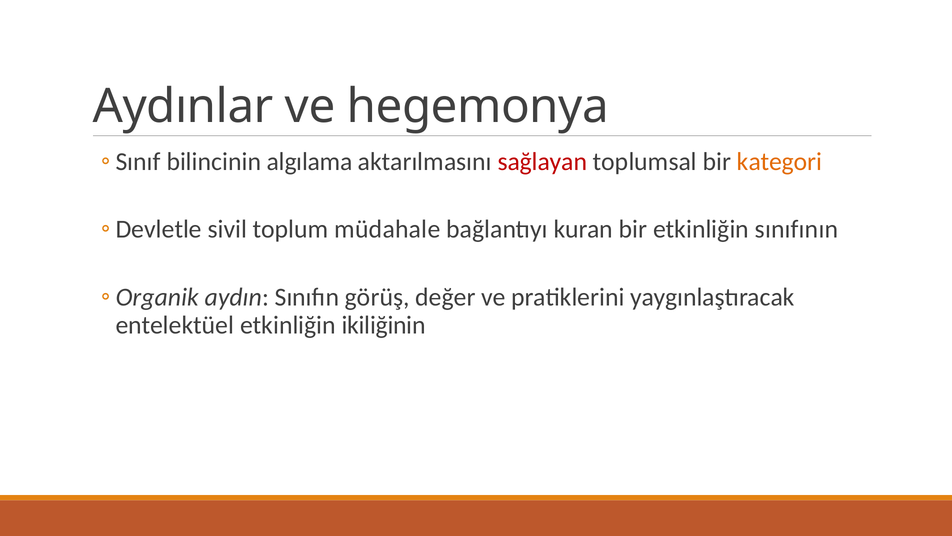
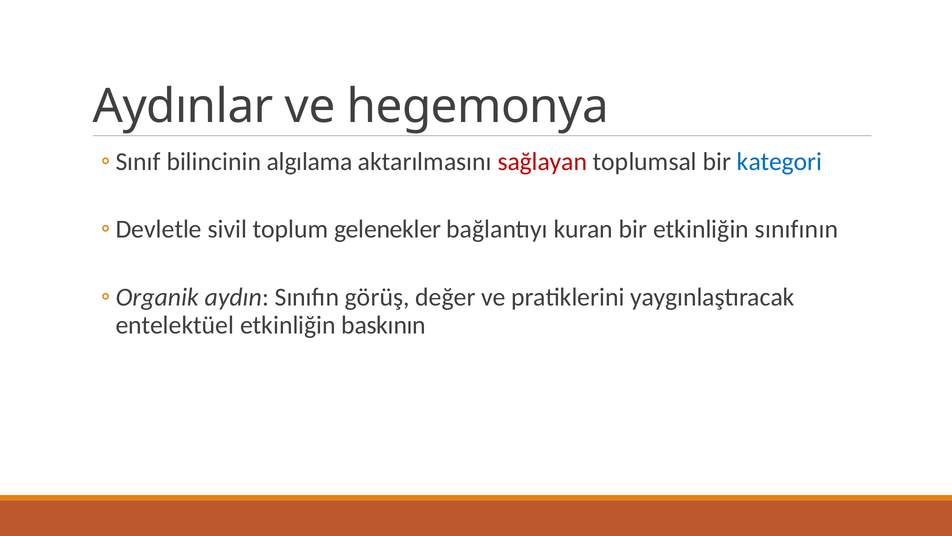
kategori colour: orange -> blue (780, 162)
müdahale: müdahale -> gelenekler (388, 229)
ikiliğinin: ikiliğinin -> baskının (384, 325)
